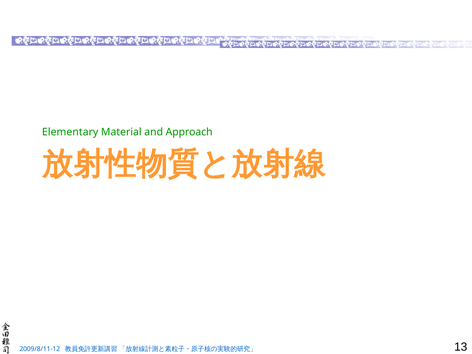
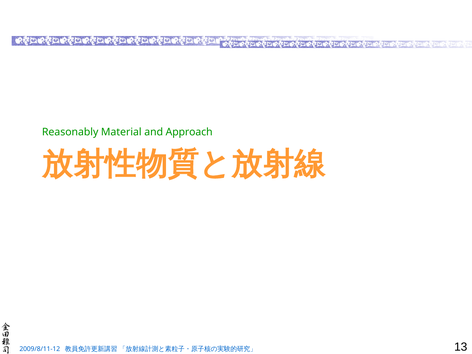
Elementary: Elementary -> Reasonably (70, 132)
